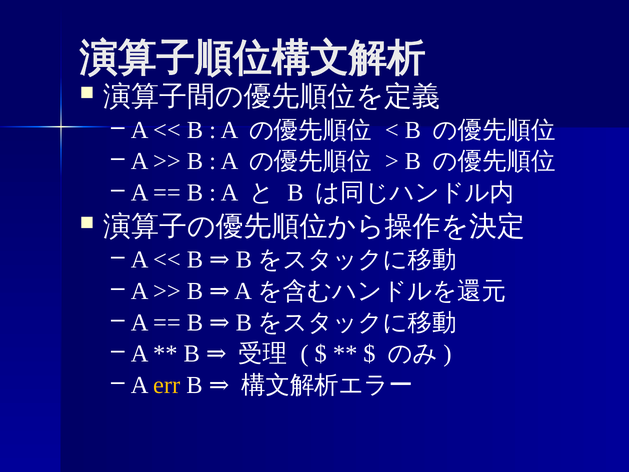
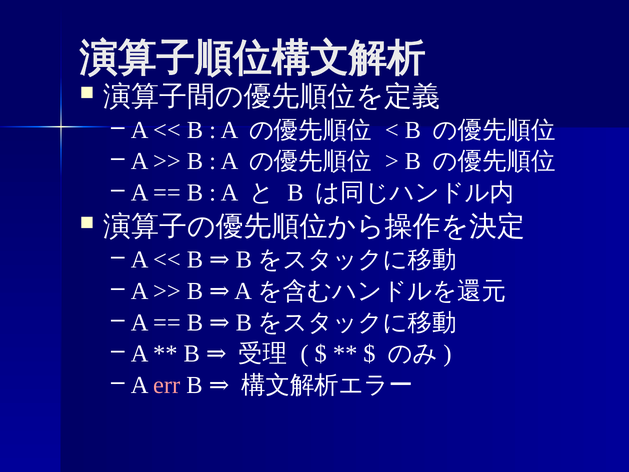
err colour: yellow -> pink (167, 385)
